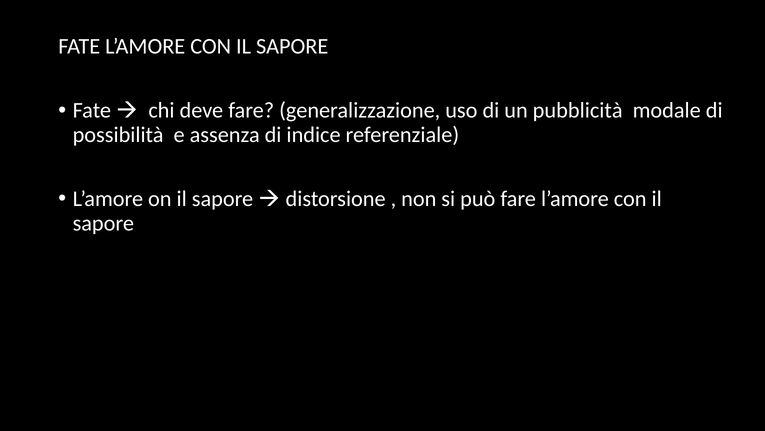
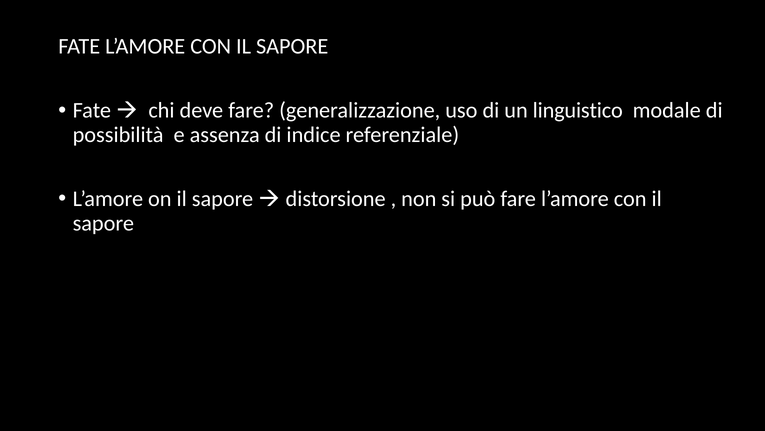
pubblicità: pubblicità -> linguistico (578, 110)
